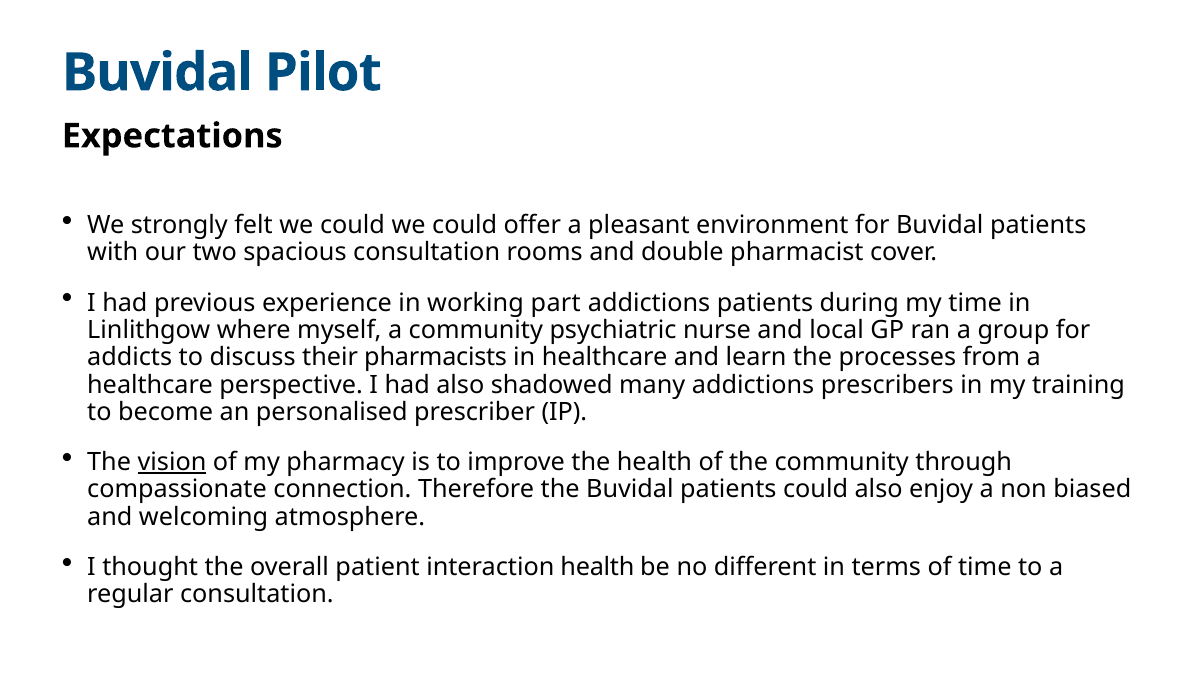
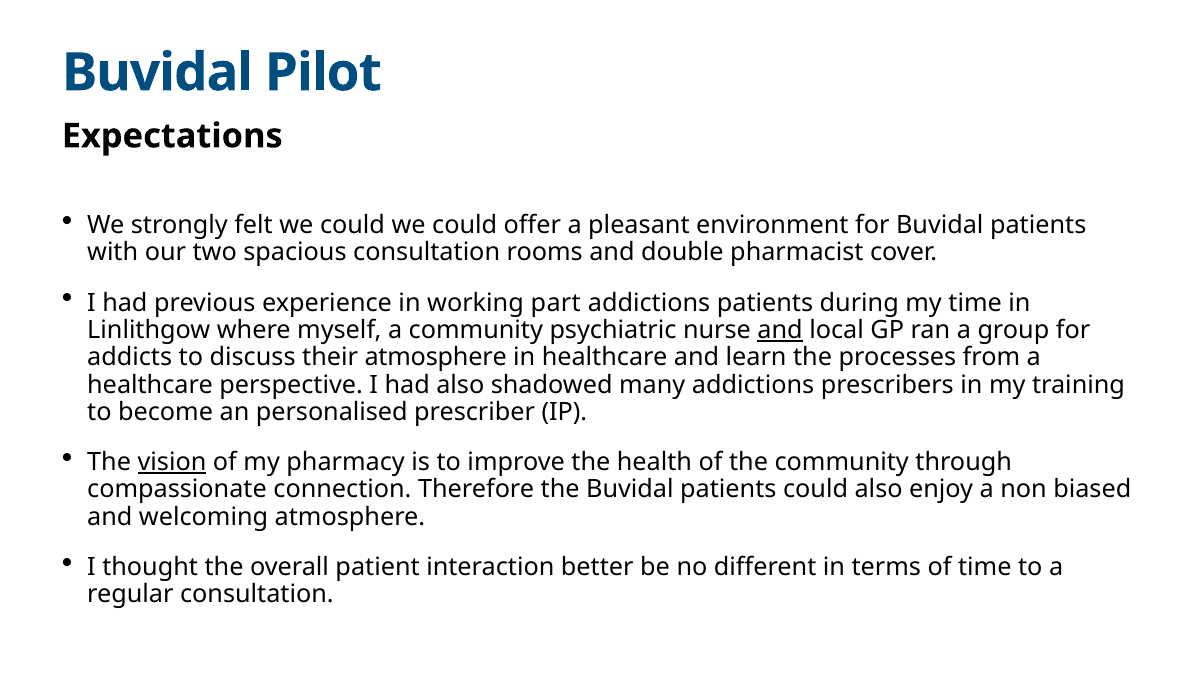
and underline: none -> present (780, 330)
their pharmacists: pharmacists -> atmosphere (436, 358)
interaction health: health -> better (597, 567)
